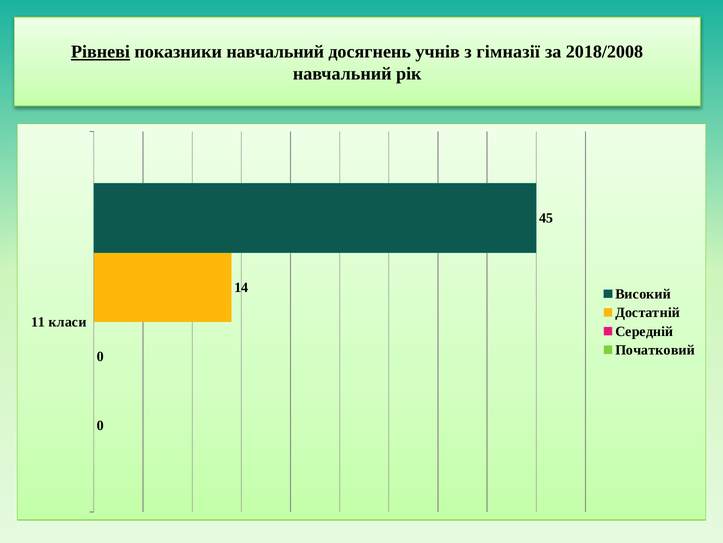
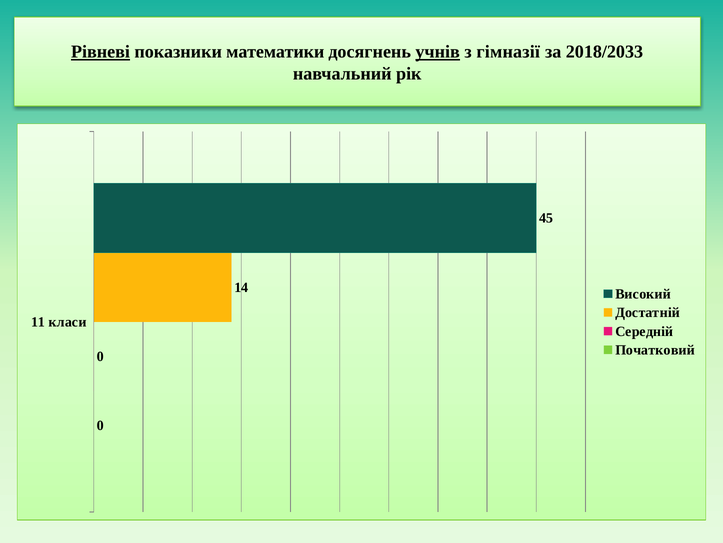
показники навчальний: навчальний -> математики (275, 52)
учнів underline: none -> present (438, 52)
2018/2008: 2018/2008 -> 2018/2033 (604, 52)
